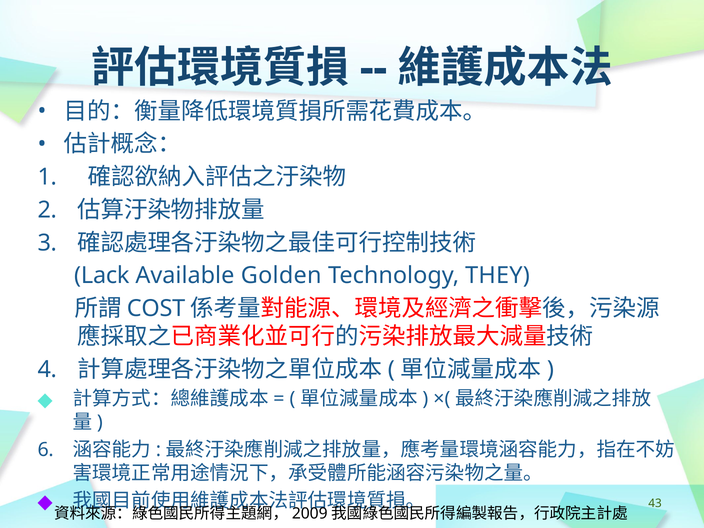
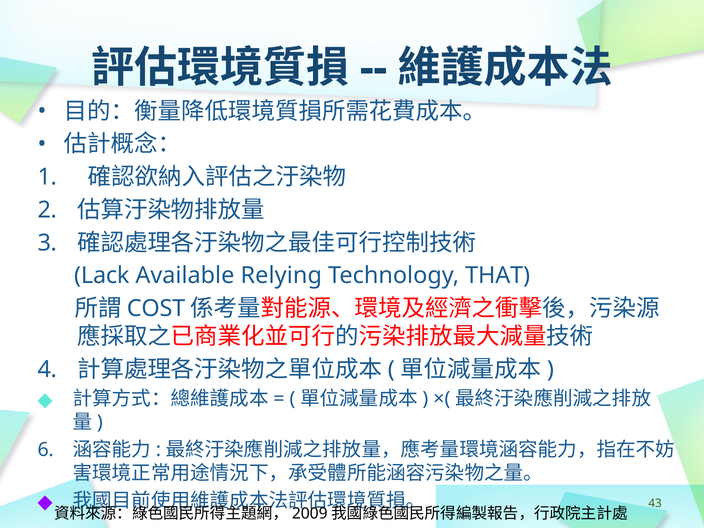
Golden: Golden -> Relying (281, 276)
THEY: THEY -> THAT (498, 276)
